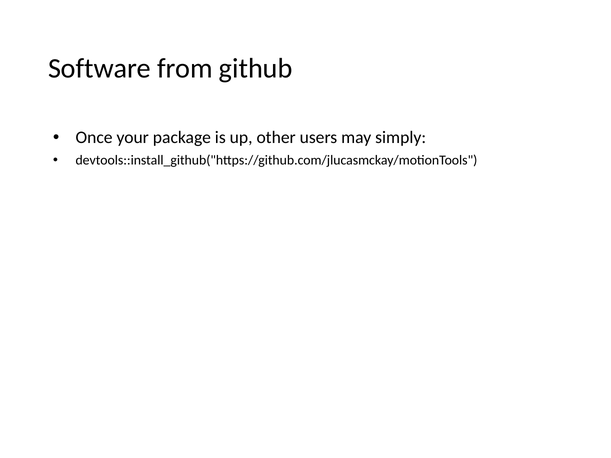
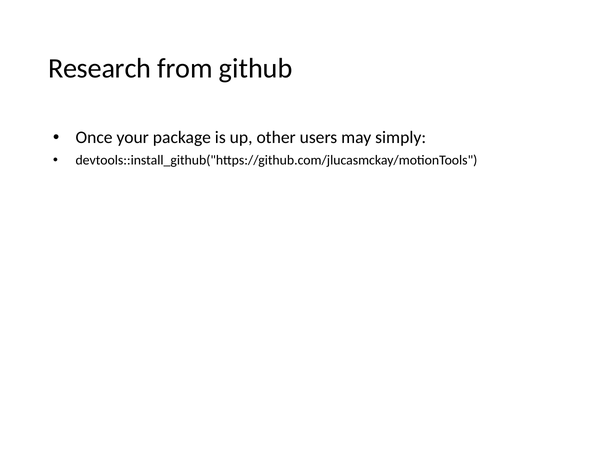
Software: Software -> Research (100, 69)
